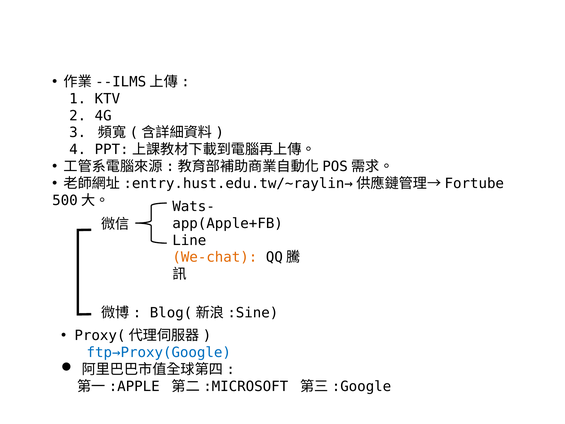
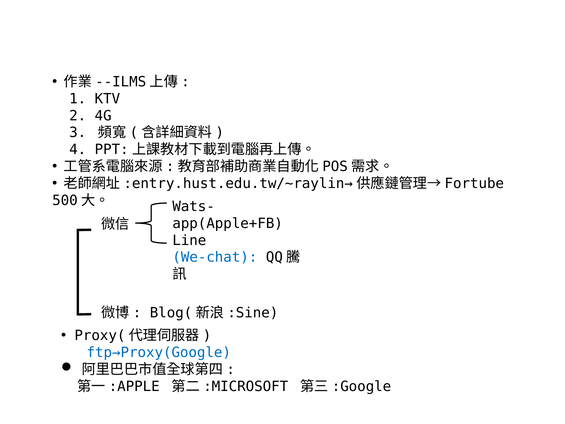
We-chat colour: orange -> blue (215, 257)
